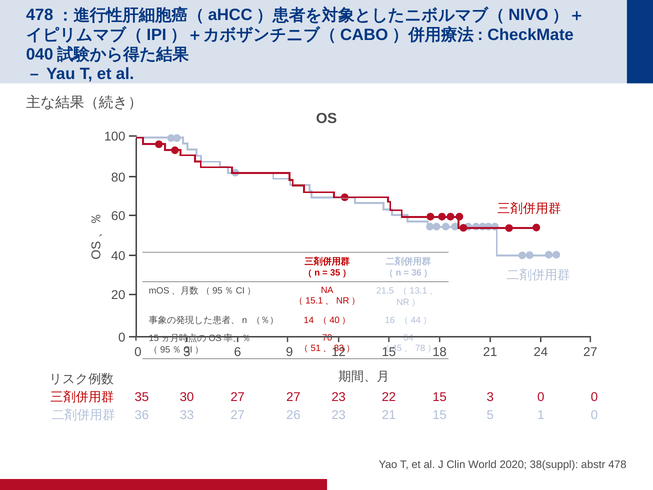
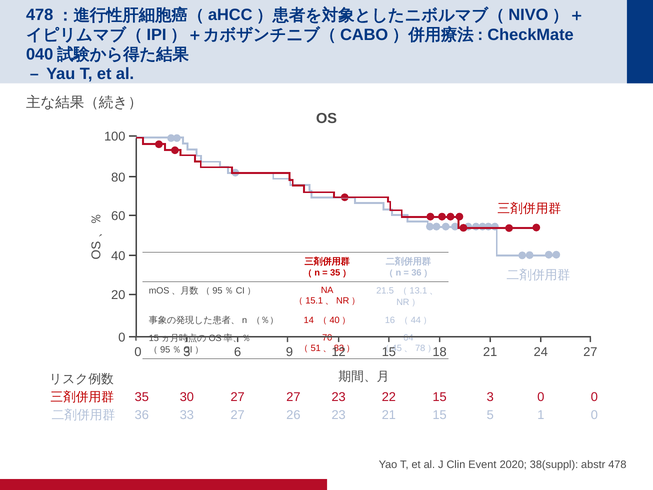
World: World -> Event (482, 464)
